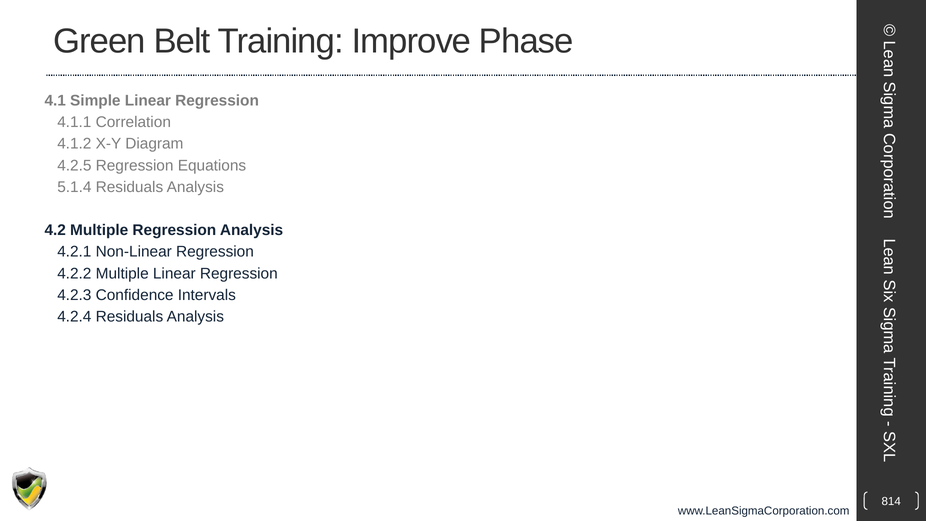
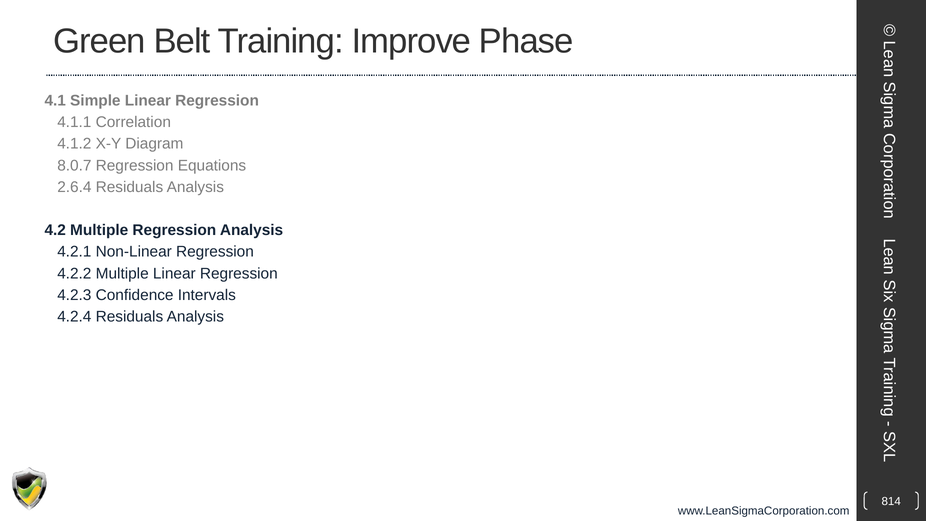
4.2.5: 4.2.5 -> 8.0.7 (74, 165)
5.1.4: 5.1.4 -> 2.6.4 (74, 187)
